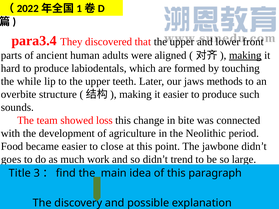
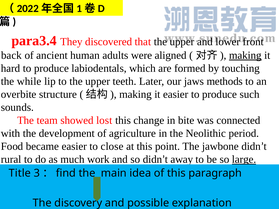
parts: parts -> back (11, 55)
loss: loss -> lost (104, 121)
goes: goes -> rural (11, 160)
trend: trend -> away (182, 160)
large underline: none -> present (244, 160)
